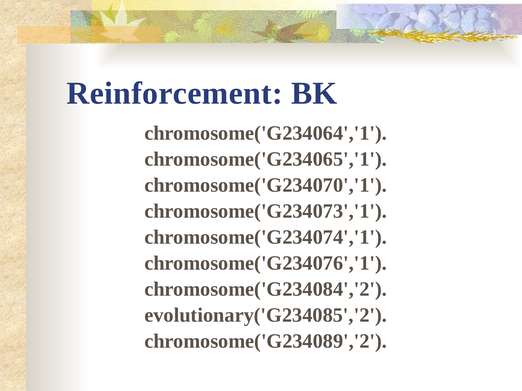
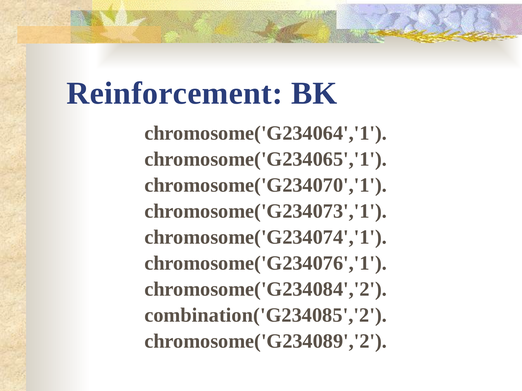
evolutionary('G234085','2: evolutionary('G234085','2 -> combination('G234085','2 (266, 315)
